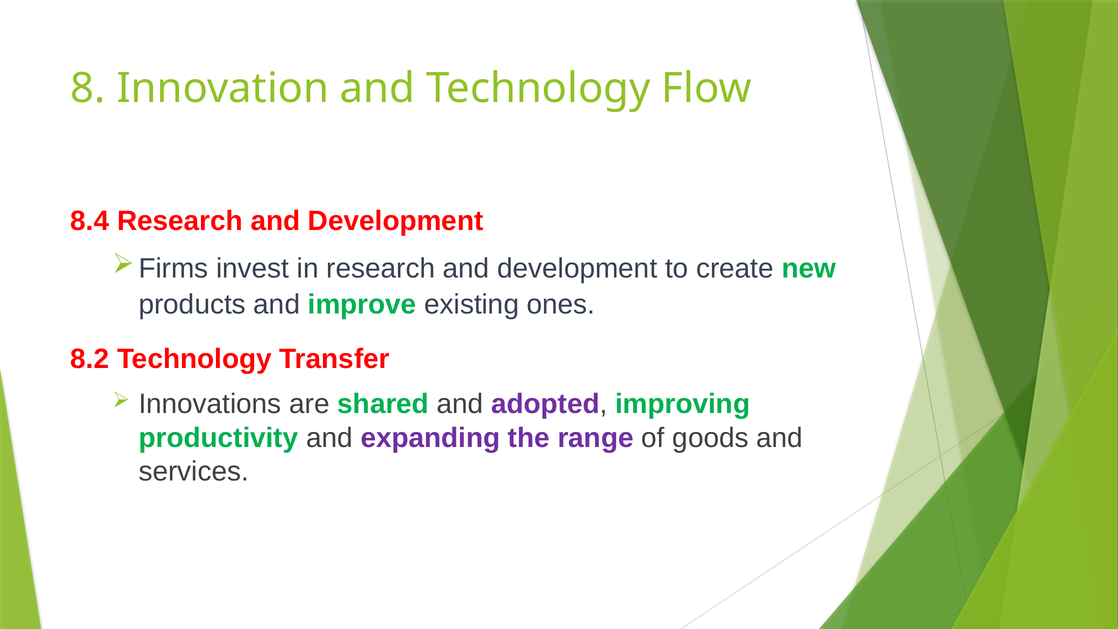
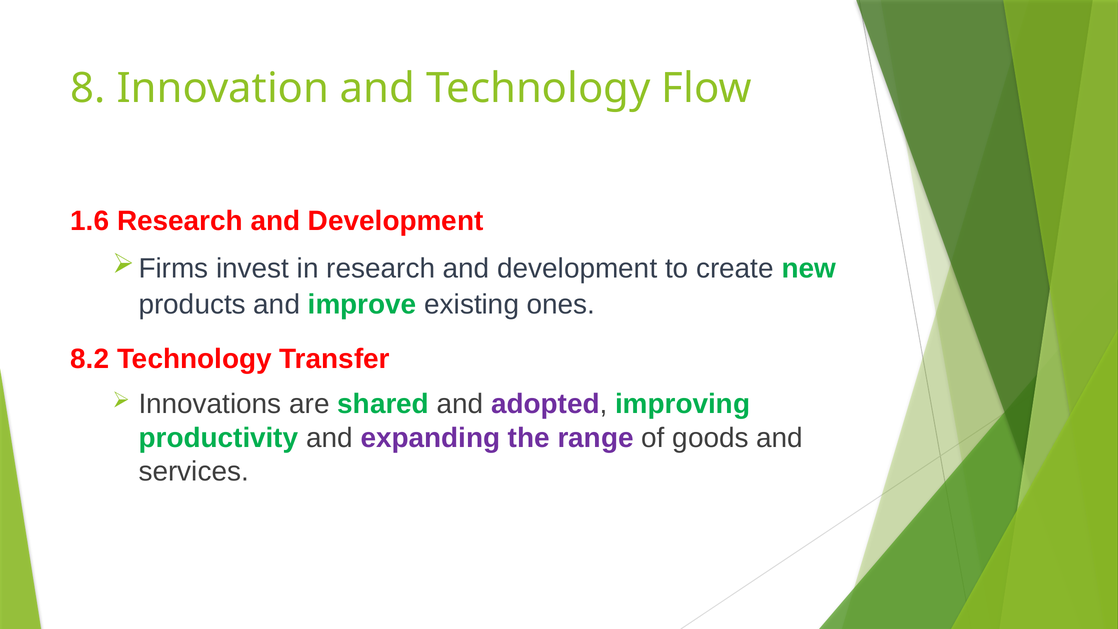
8.4: 8.4 -> 1.6 (90, 221)
